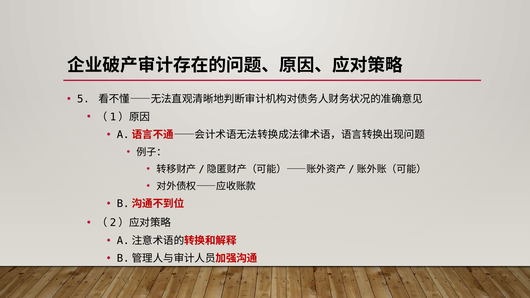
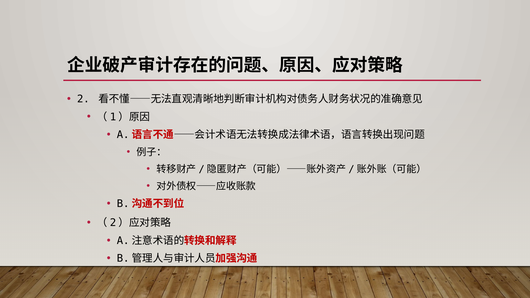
5: 5 -> 2 (83, 99)
